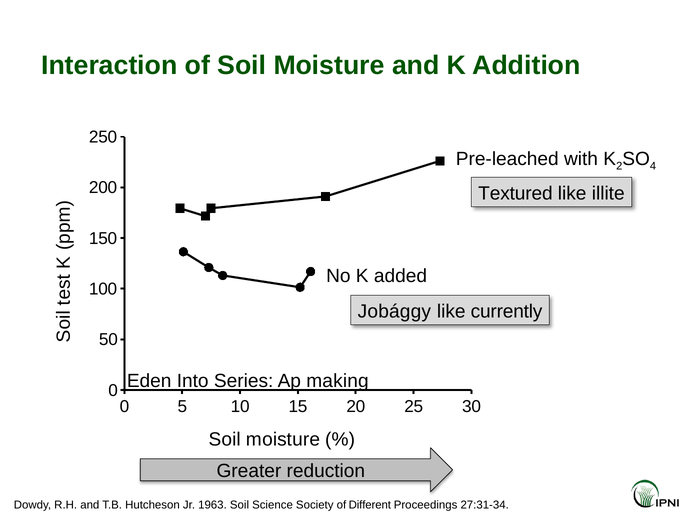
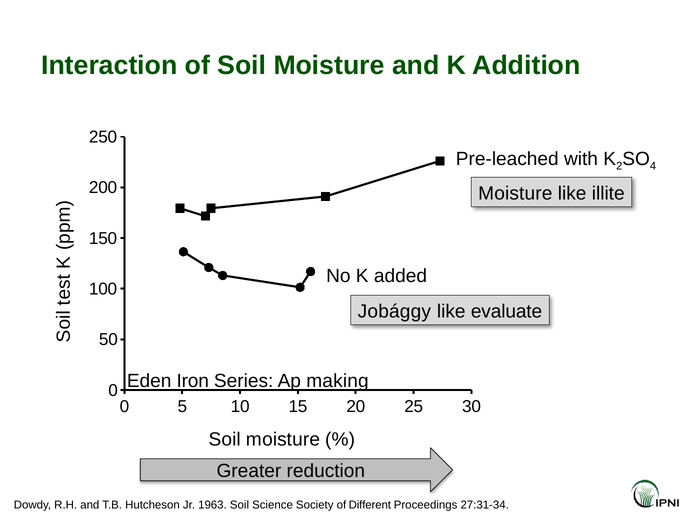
Textured: Textured -> Moisture (515, 194)
currently: currently -> evaluate (507, 312)
Into: Into -> Iron (193, 381)
